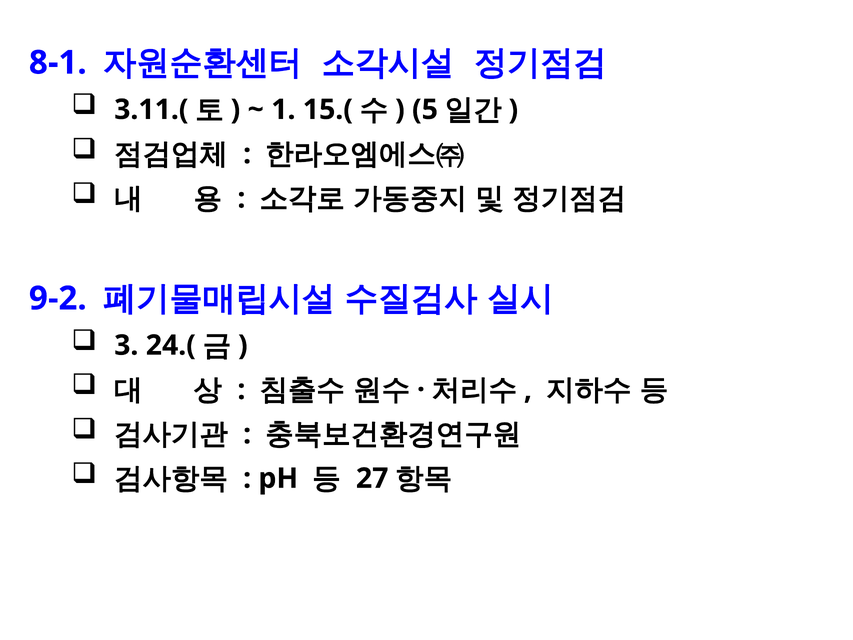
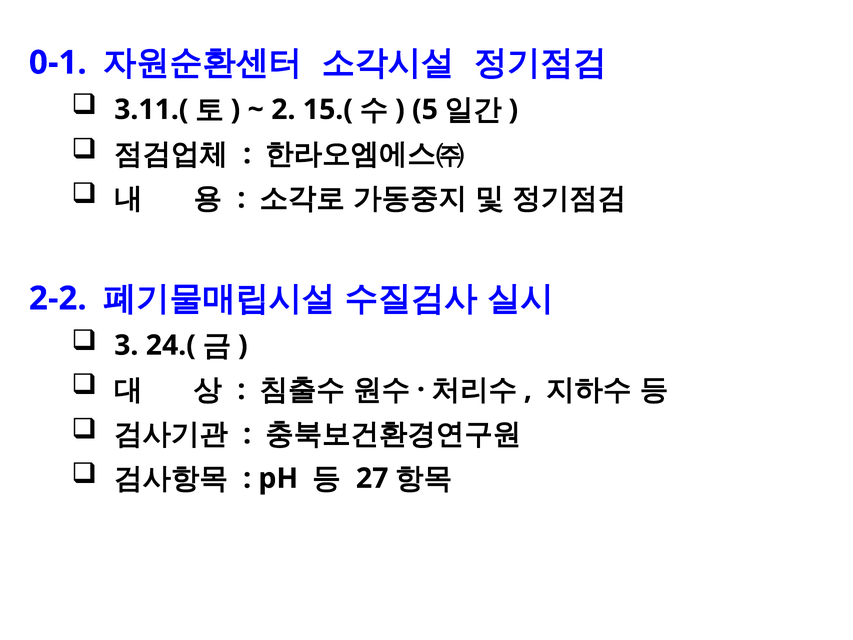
8-1: 8-1 -> 0-1 (58, 63)
1: 1 -> 2 (283, 110)
9-2: 9-2 -> 2-2 (58, 298)
